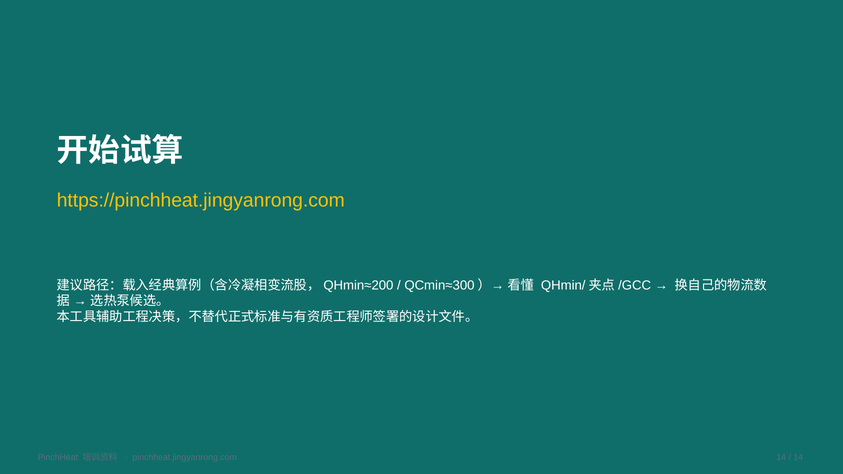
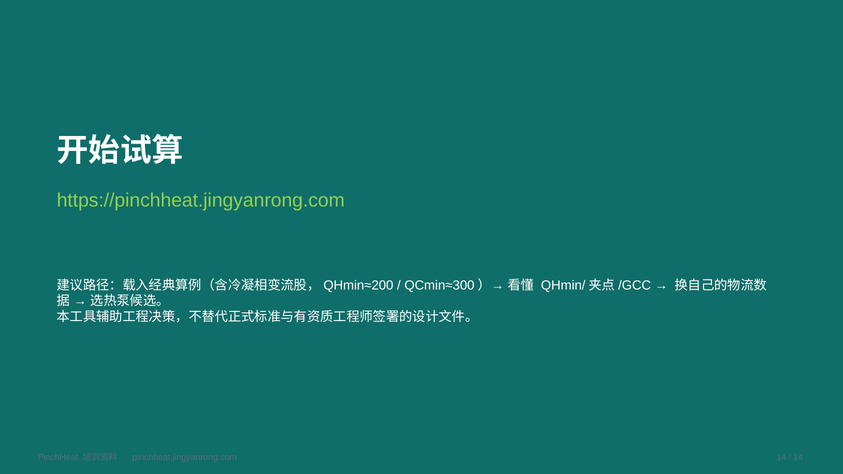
https://pinchheat.jingyanrong.com colour: yellow -> light green (201, 200)
